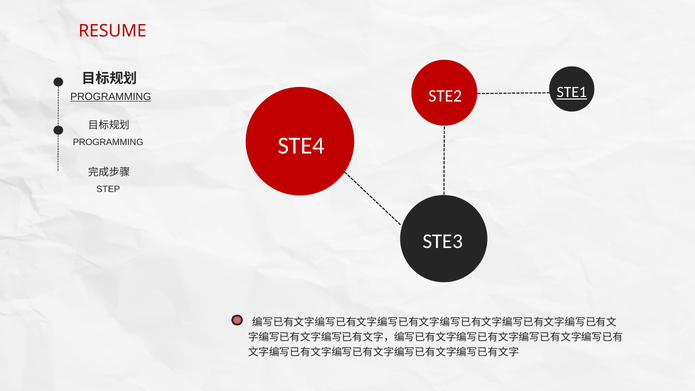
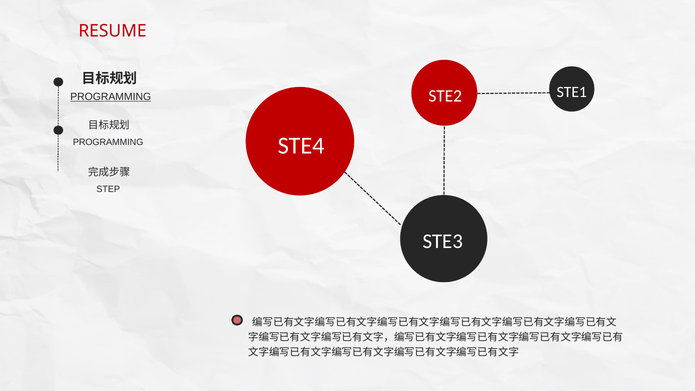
STE1 underline: present -> none (572, 92)
